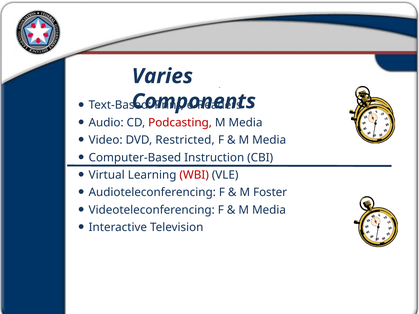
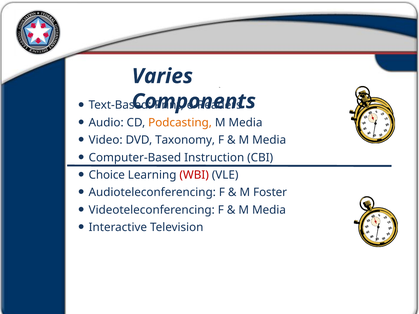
Podcasting colour: red -> orange (180, 123)
Restricted: Restricted -> Taxonomy (185, 140)
Virtual: Virtual -> Choice (107, 175)
